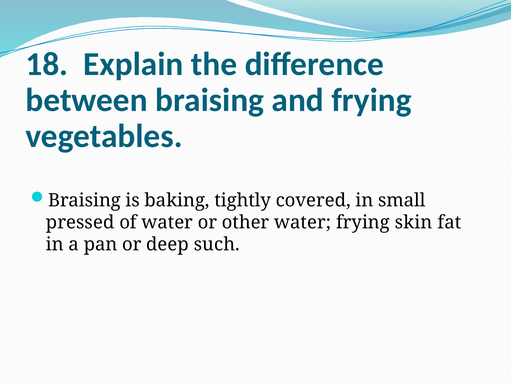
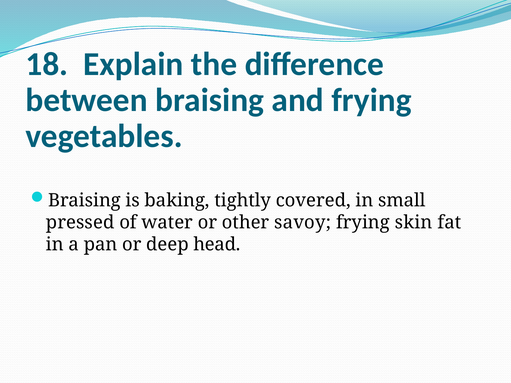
other water: water -> savoy (303, 223)
such: such -> head (217, 245)
